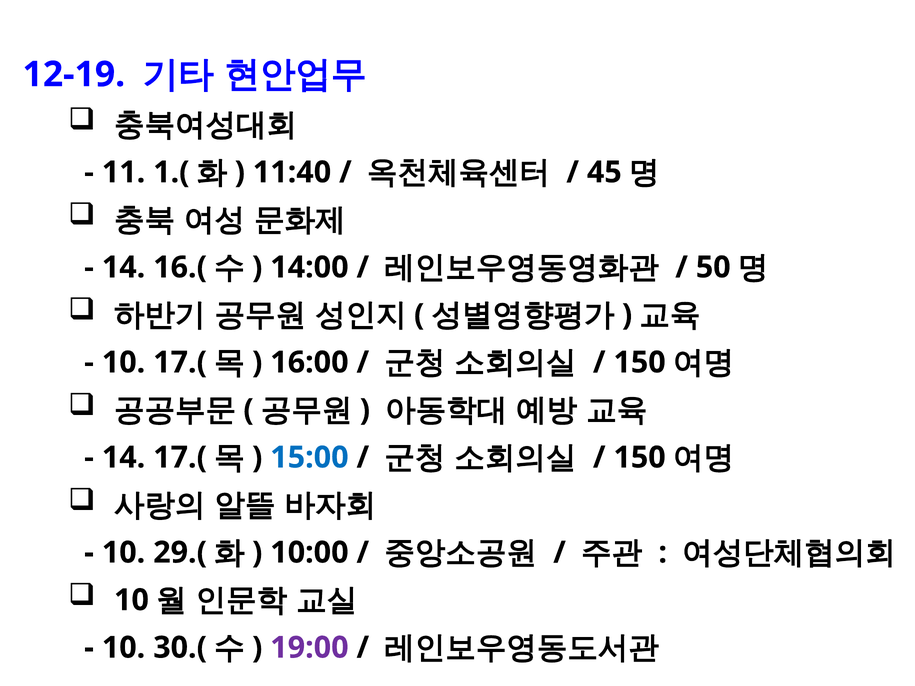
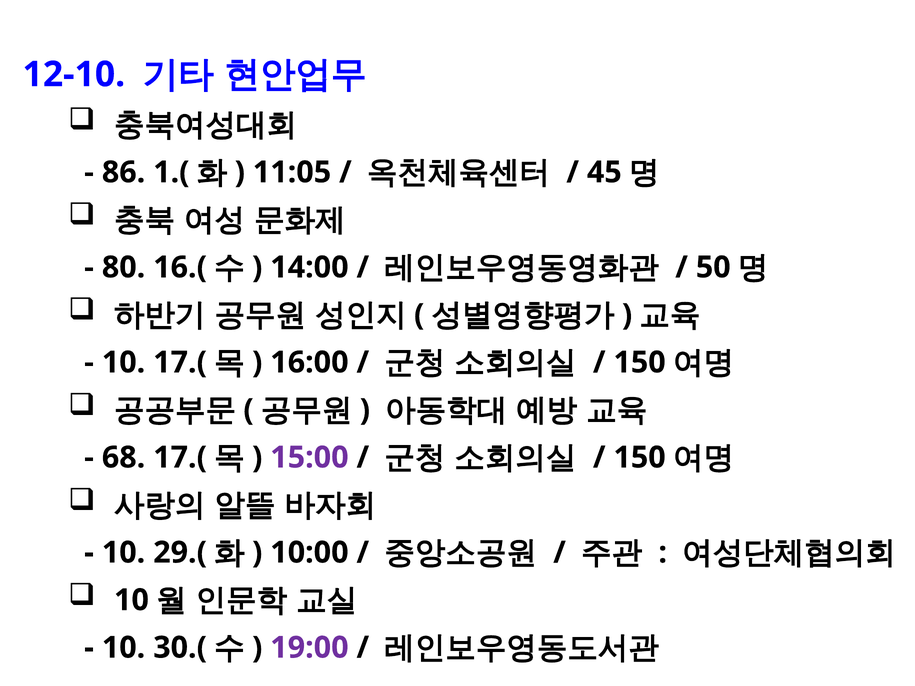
12-19: 12-19 -> 12-10 (74, 74)
11: 11 -> 86 (124, 172)
11:40: 11:40 -> 11:05 (292, 172)
14: 14 -> 80 (124, 267)
14: 14 -> 68 (124, 458)
15:00 colour: blue -> purple (309, 458)
